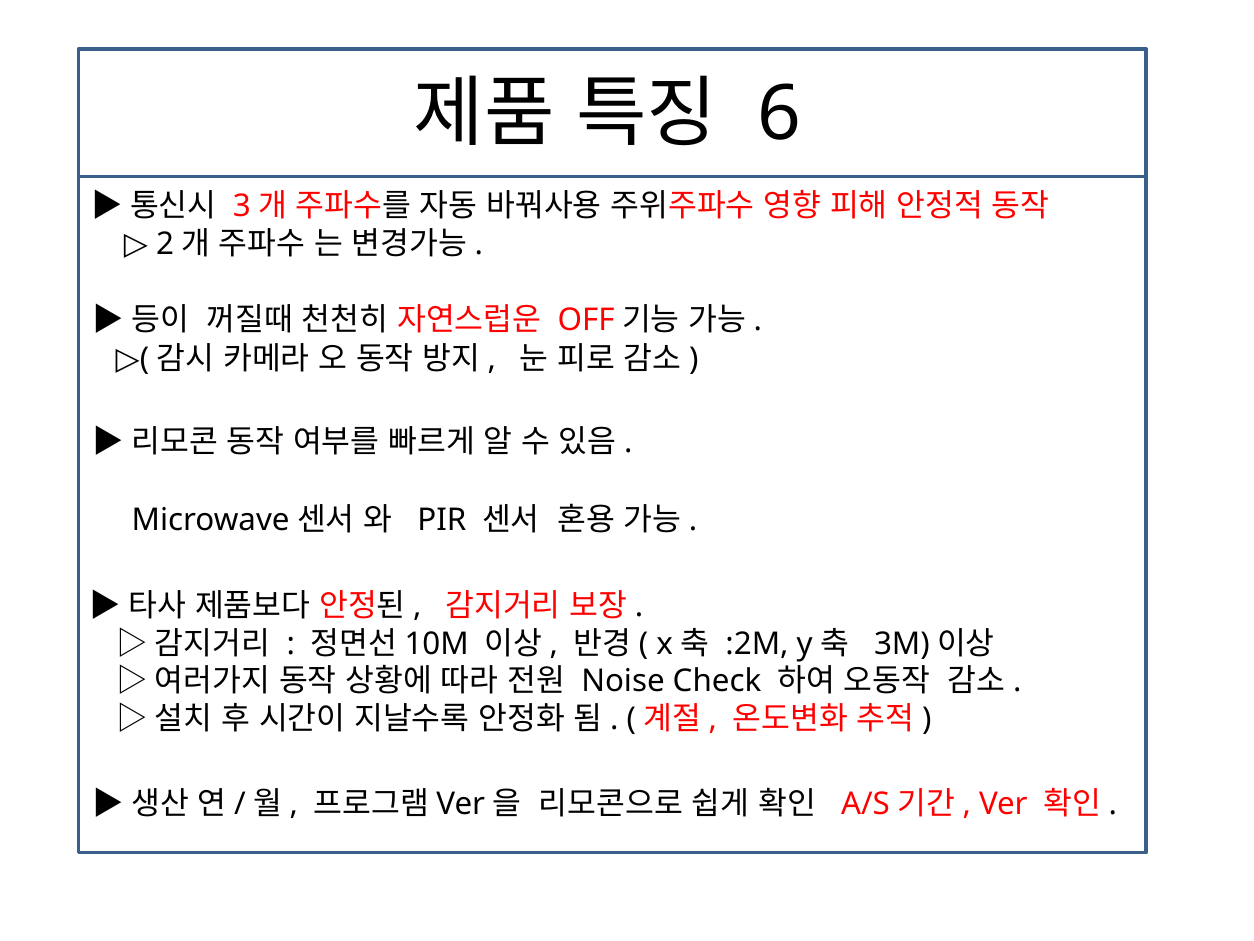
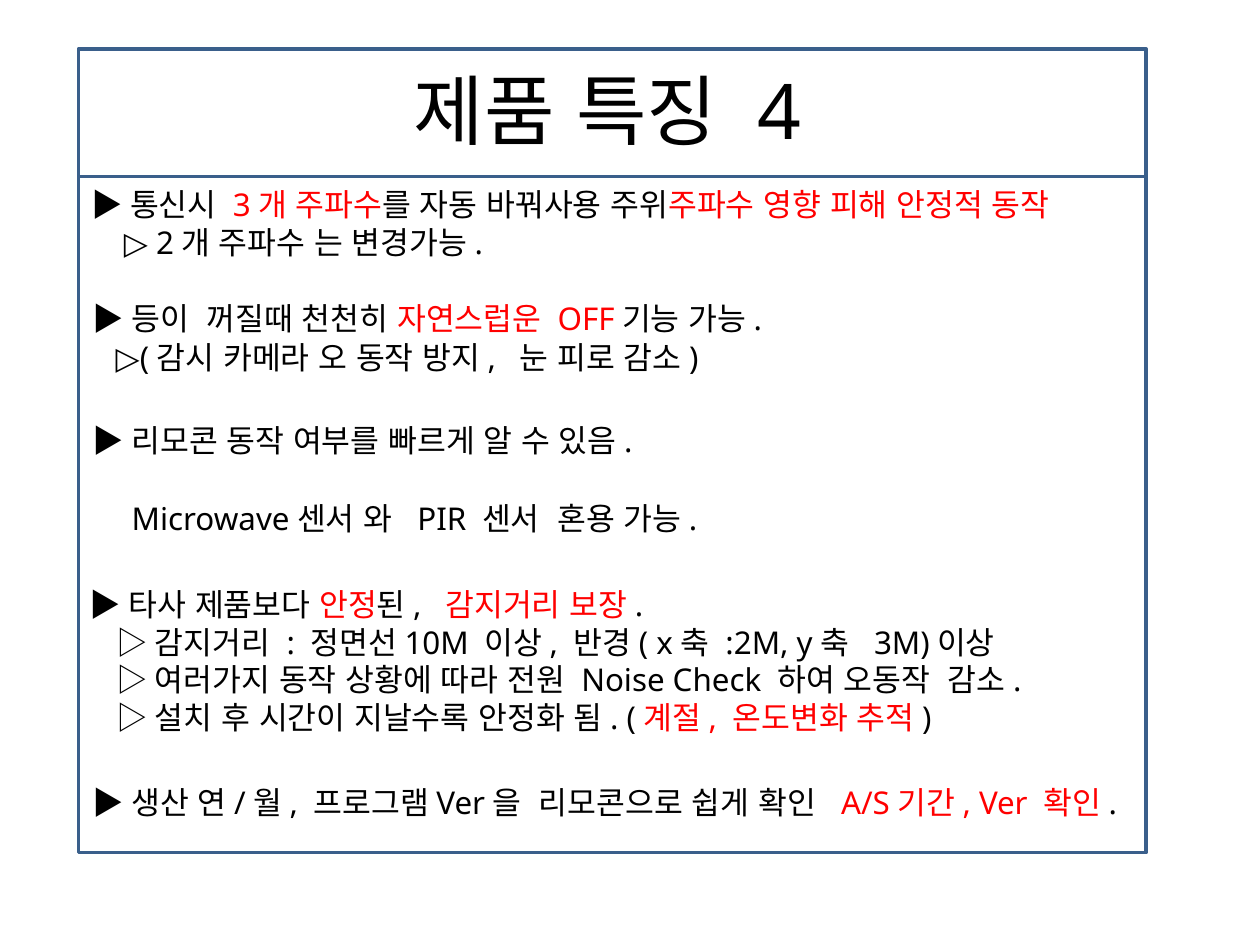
6: 6 -> 4 (779, 114)
